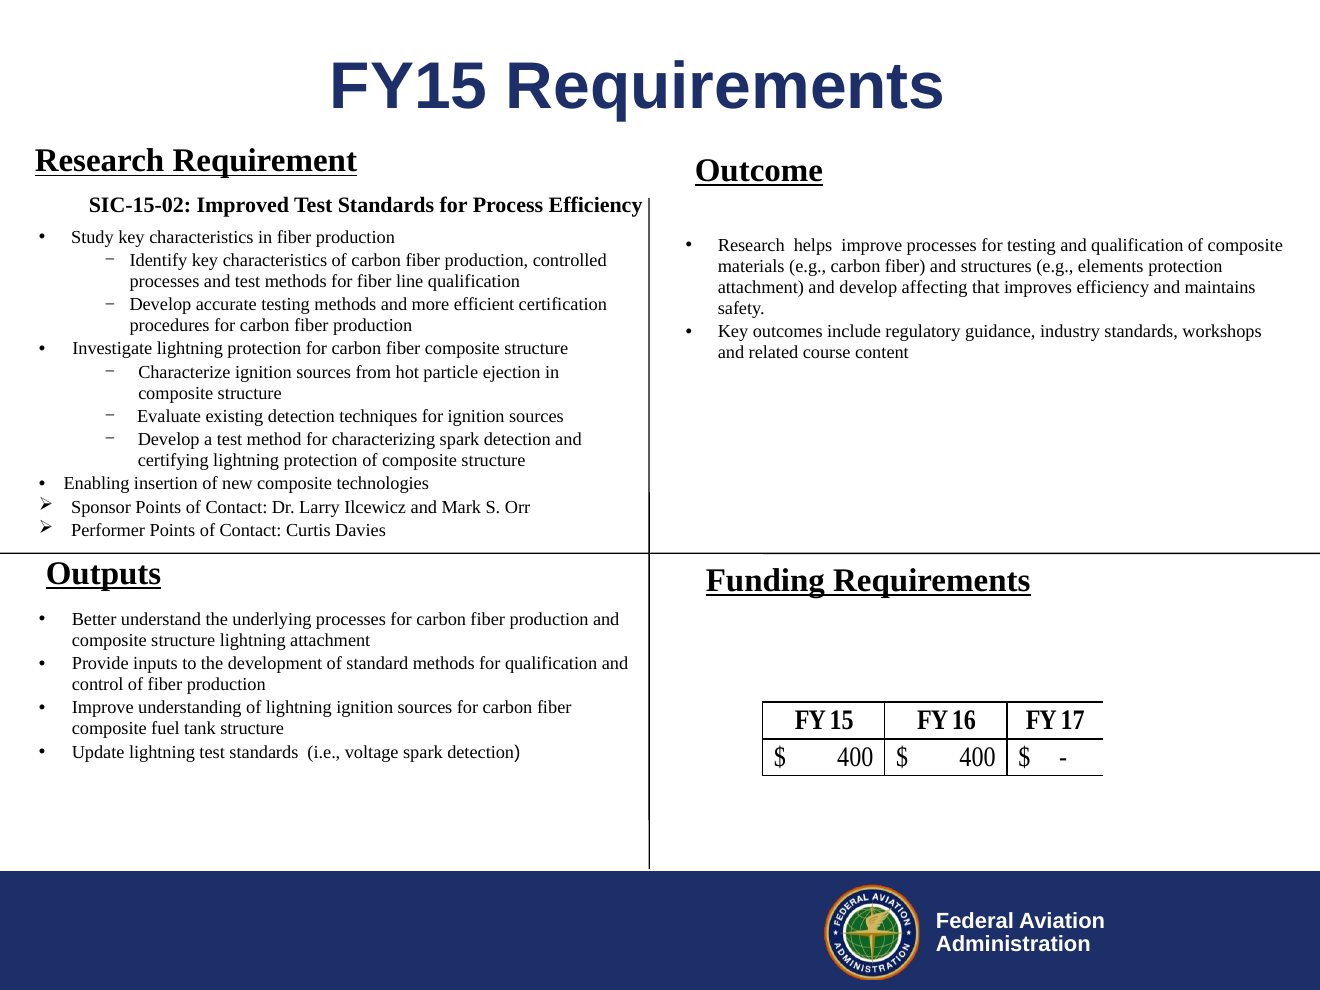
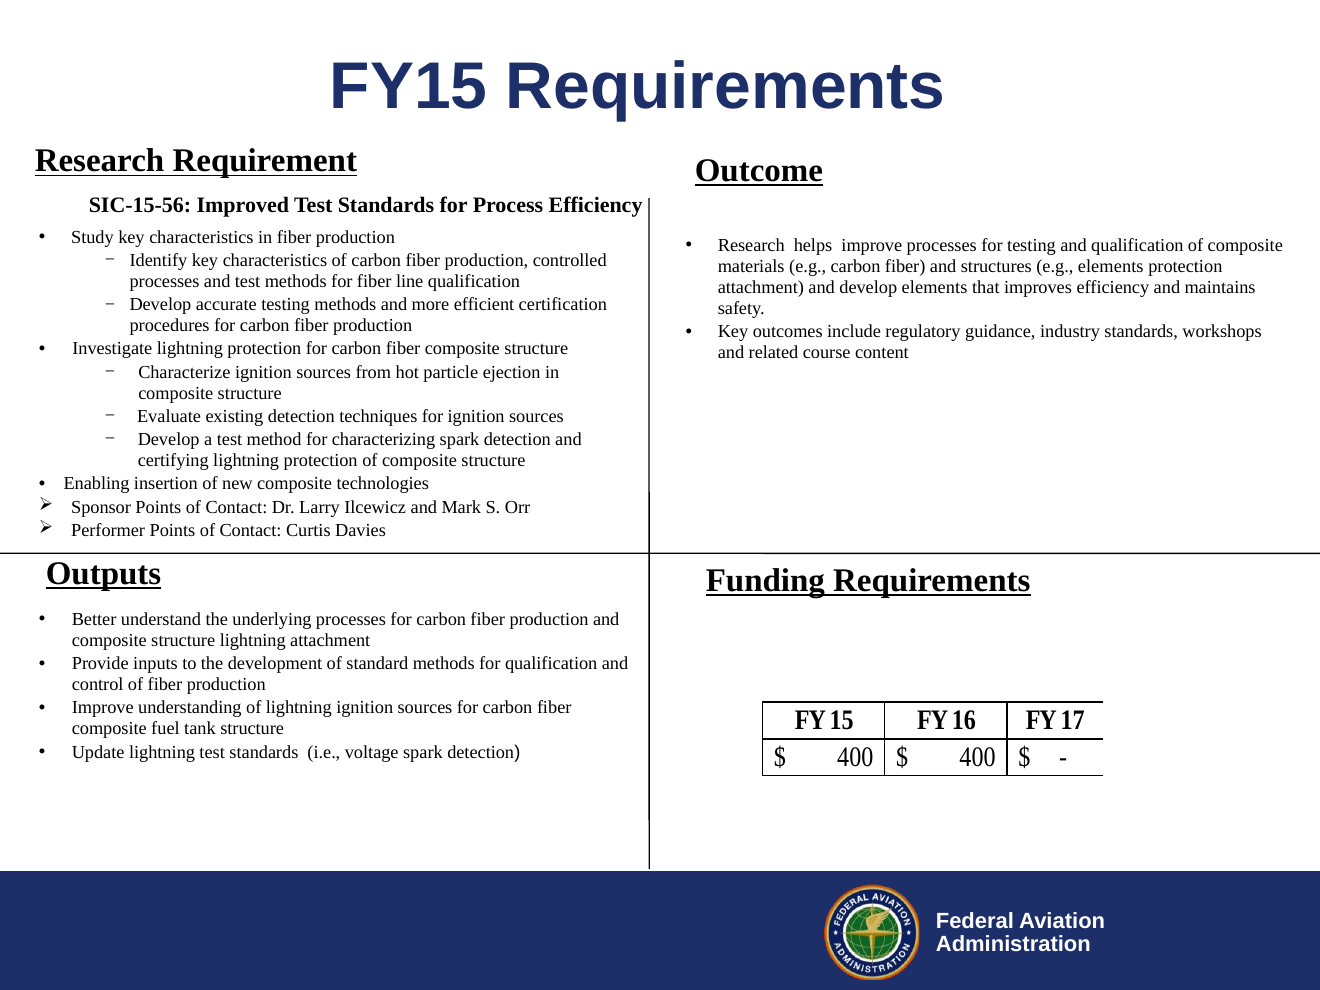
SIC-15-02: SIC-15-02 -> SIC-15-56 (140, 206)
develop affecting: affecting -> elements (935, 287)
